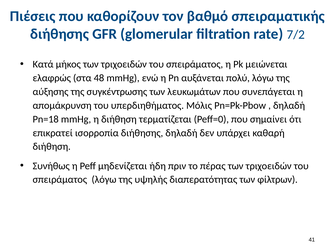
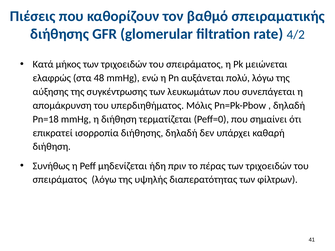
7/2: 7/2 -> 4/2 (296, 35)
